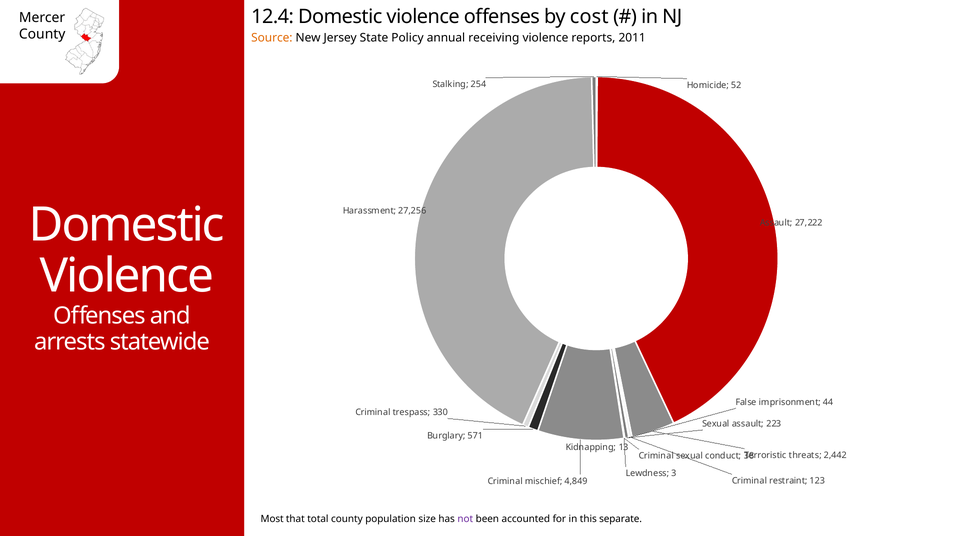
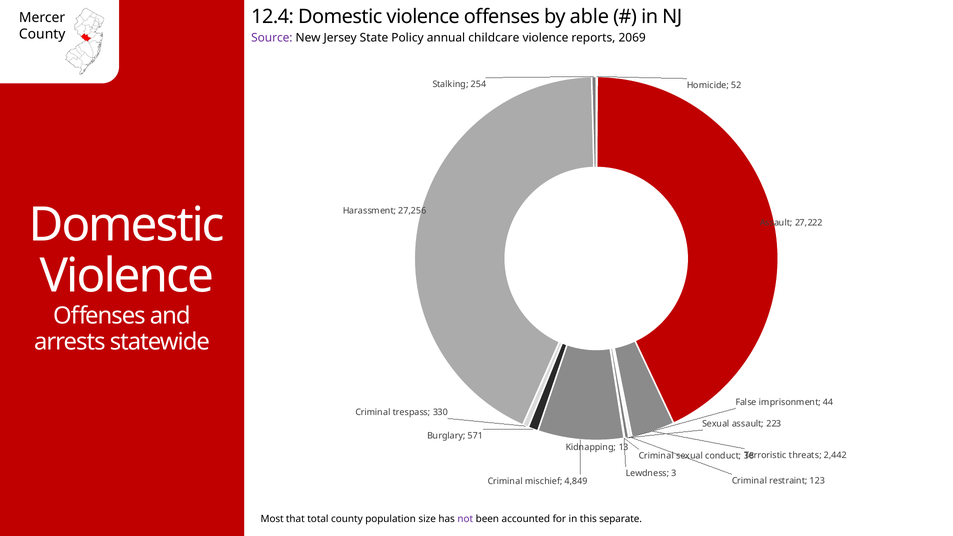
cost: cost -> able (589, 17)
Source colour: orange -> purple (272, 38)
receiving: receiving -> childcare (494, 38)
2011: 2011 -> 2069 (632, 38)
